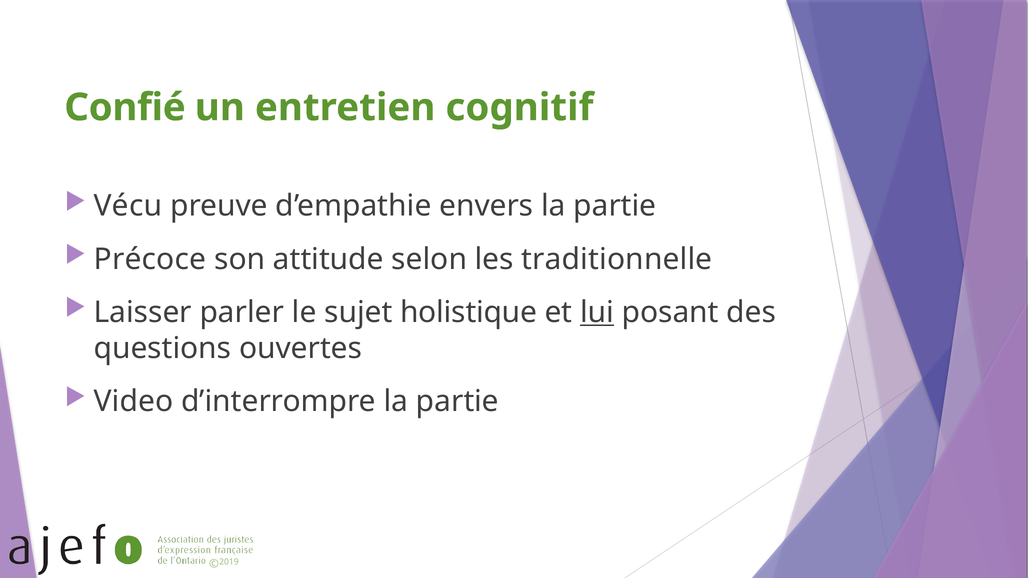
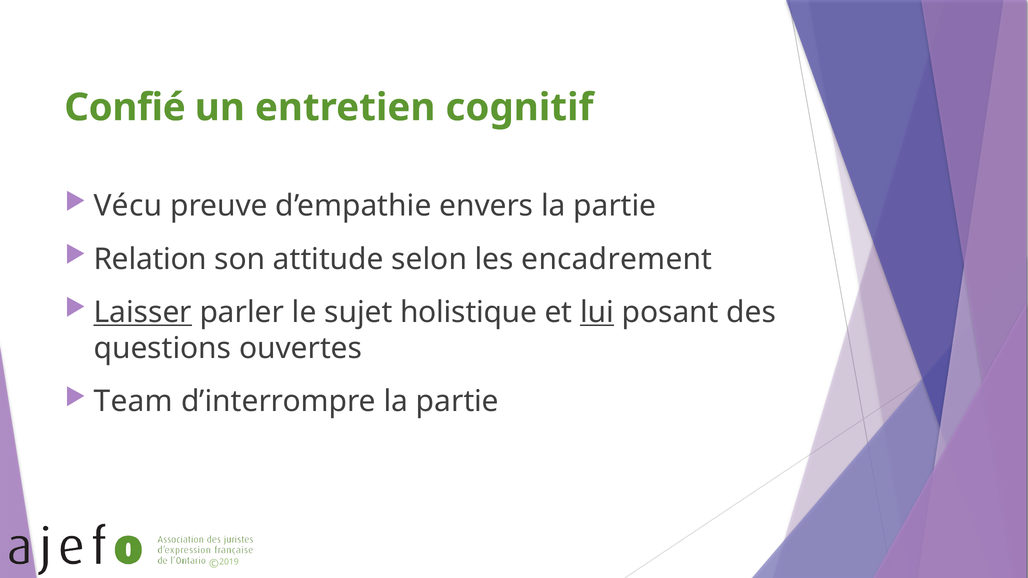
Précoce: Précoce -> Relation (150, 259)
traditionnelle: traditionnelle -> encadrement (617, 259)
Laisser underline: none -> present (143, 312)
Video: Video -> Team (133, 402)
